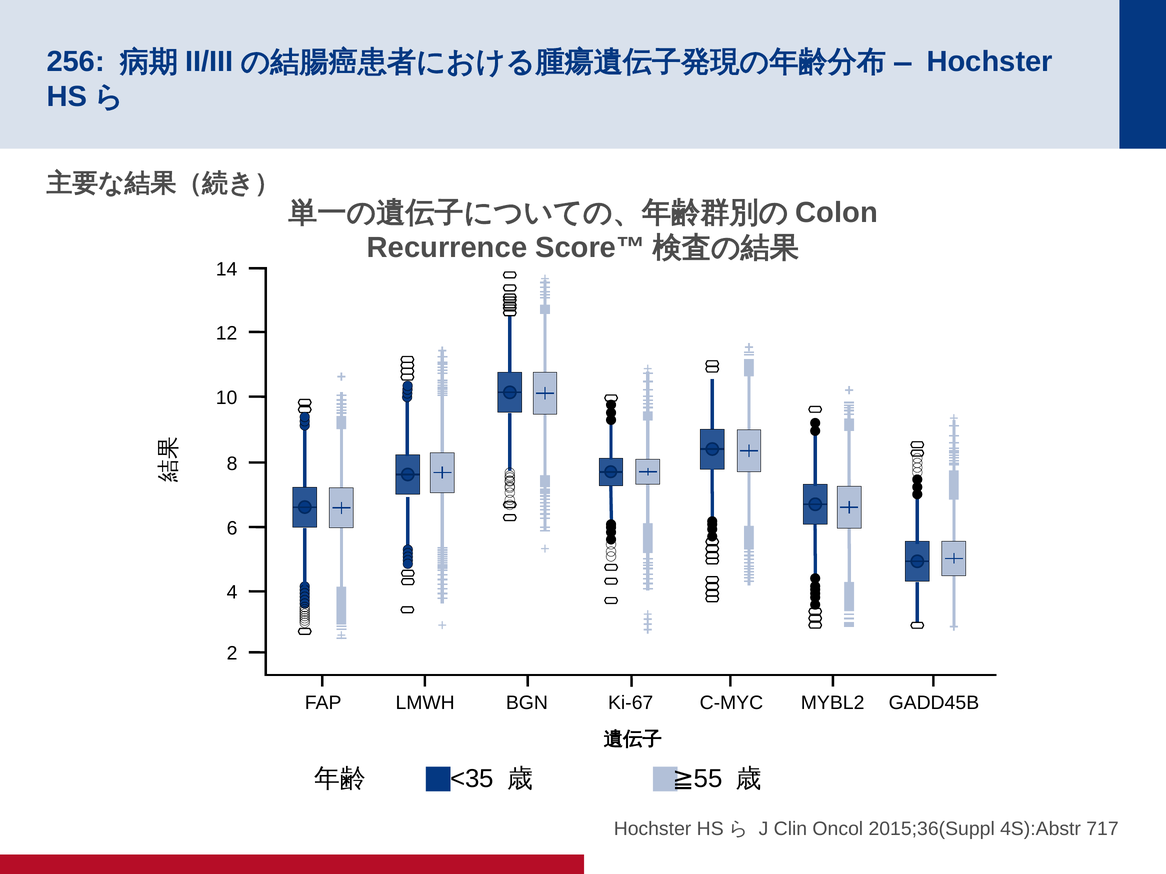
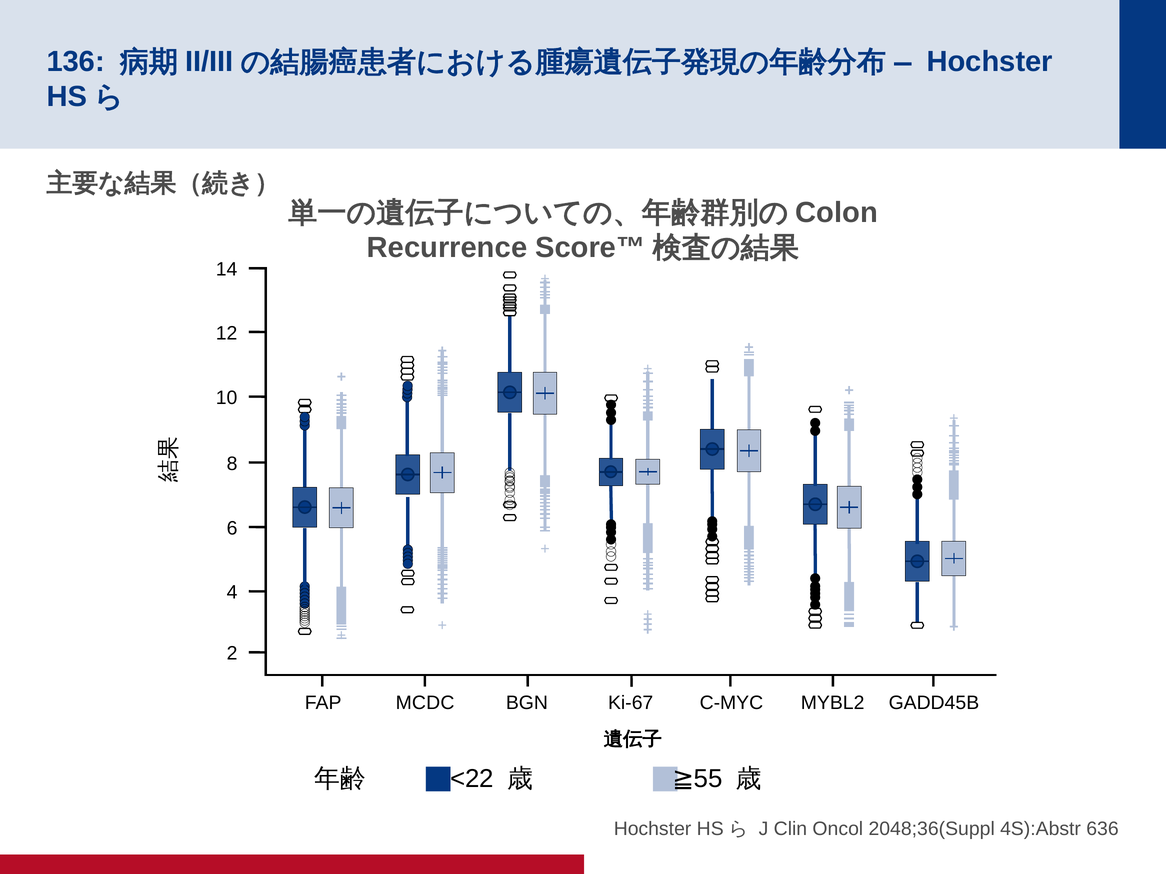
256: 256 -> 136 (76, 62)
LMWH: LMWH -> MCDC (425, 703)
<35: <35 -> <22 (472, 779)
2015;36(Suppl: 2015;36(Suppl -> 2048;36(Suppl (932, 829)
717: 717 -> 636 (1102, 829)
